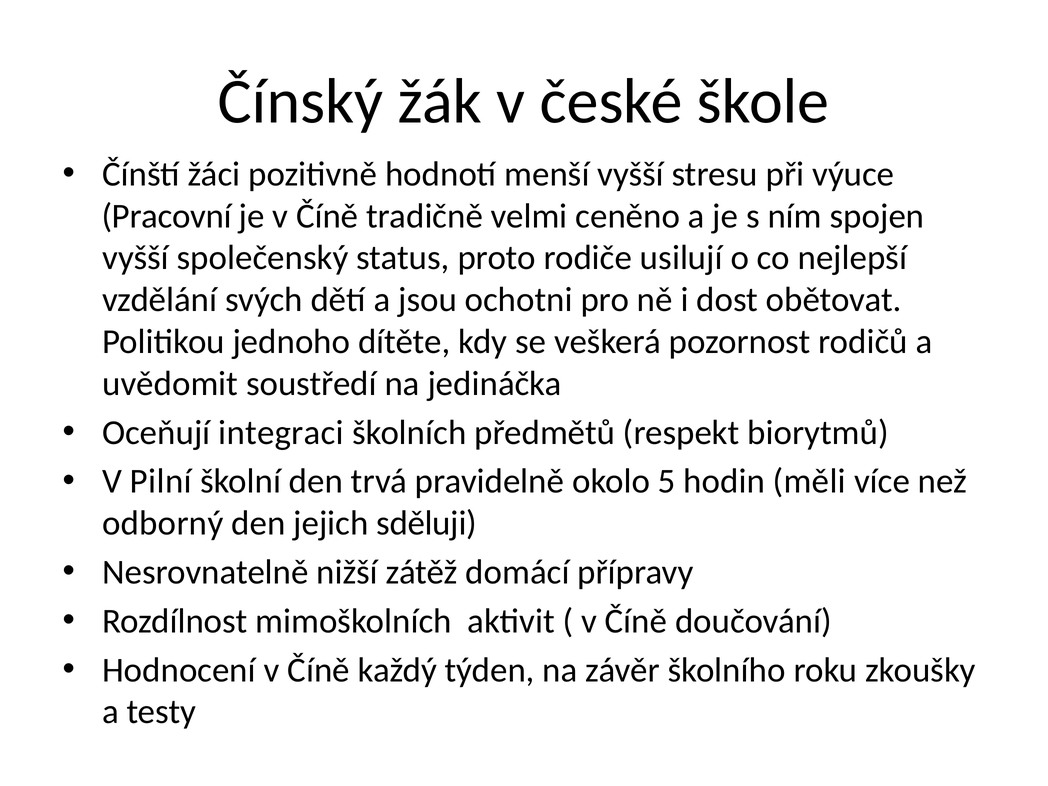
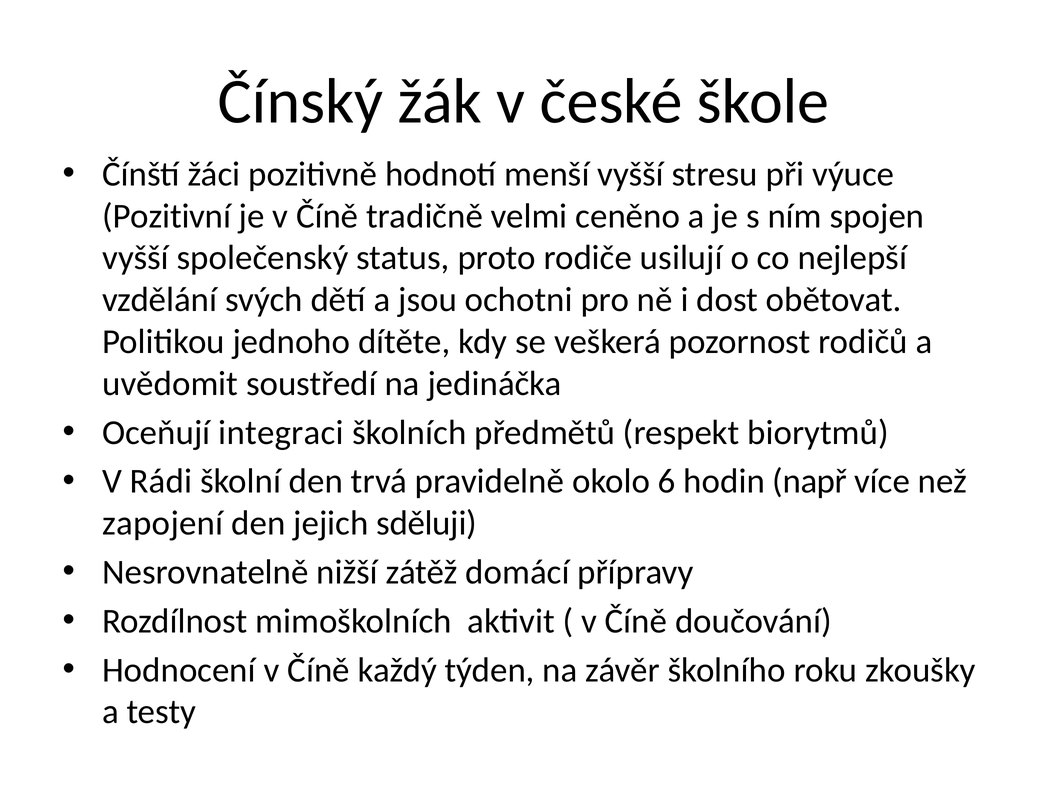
Pracovní: Pracovní -> Pozitivní (167, 216)
Pilní: Pilní -> Rádi (161, 481)
5: 5 -> 6 (667, 481)
měli: měli -> např (810, 481)
odborný: odborný -> zapojení (163, 523)
